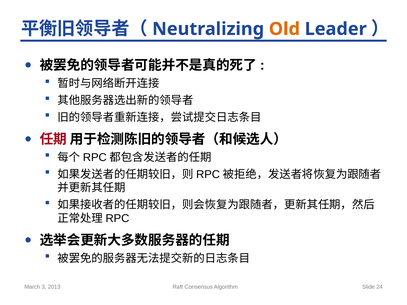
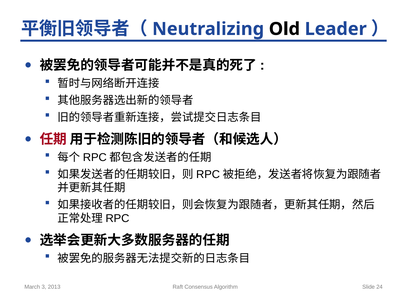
Old colour: orange -> black (284, 29)
